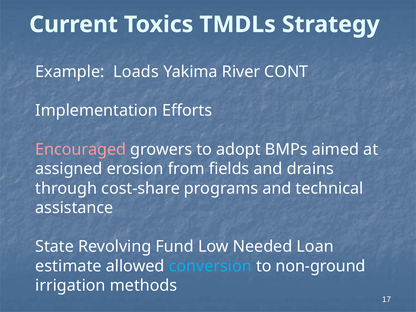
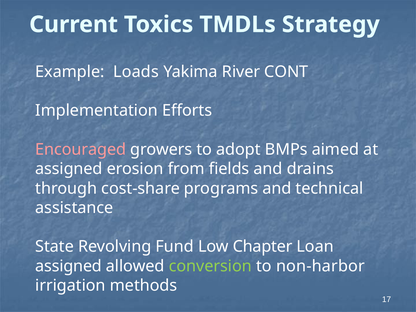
Needed: Needed -> Chapter (263, 247)
estimate: estimate -> assigned (69, 266)
conversion colour: light blue -> light green (210, 266)
non-ground: non-ground -> non-harbor (320, 266)
